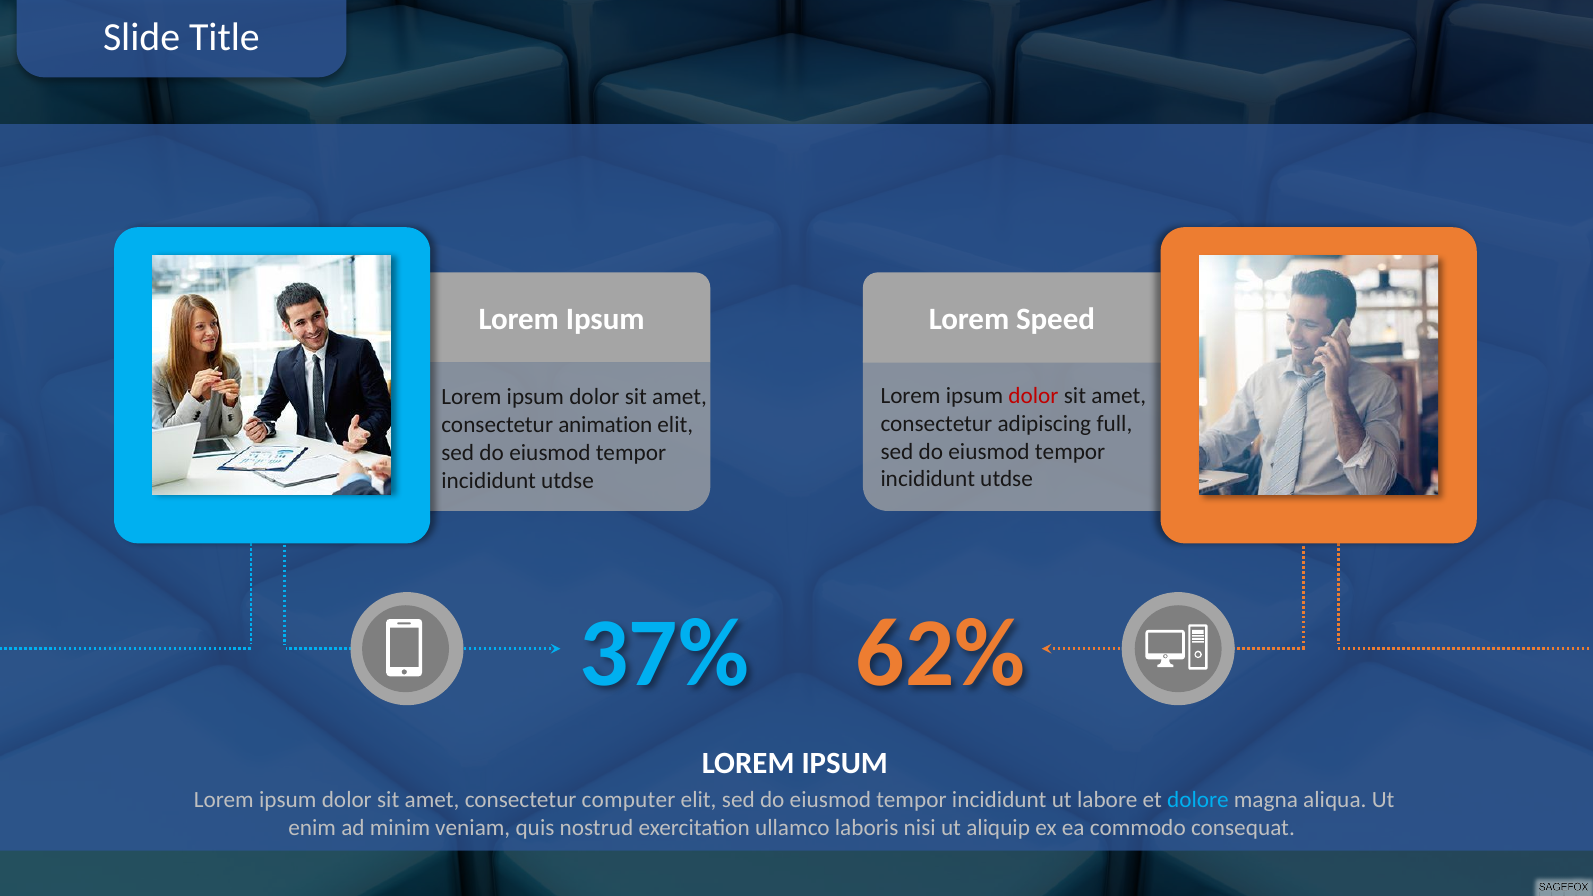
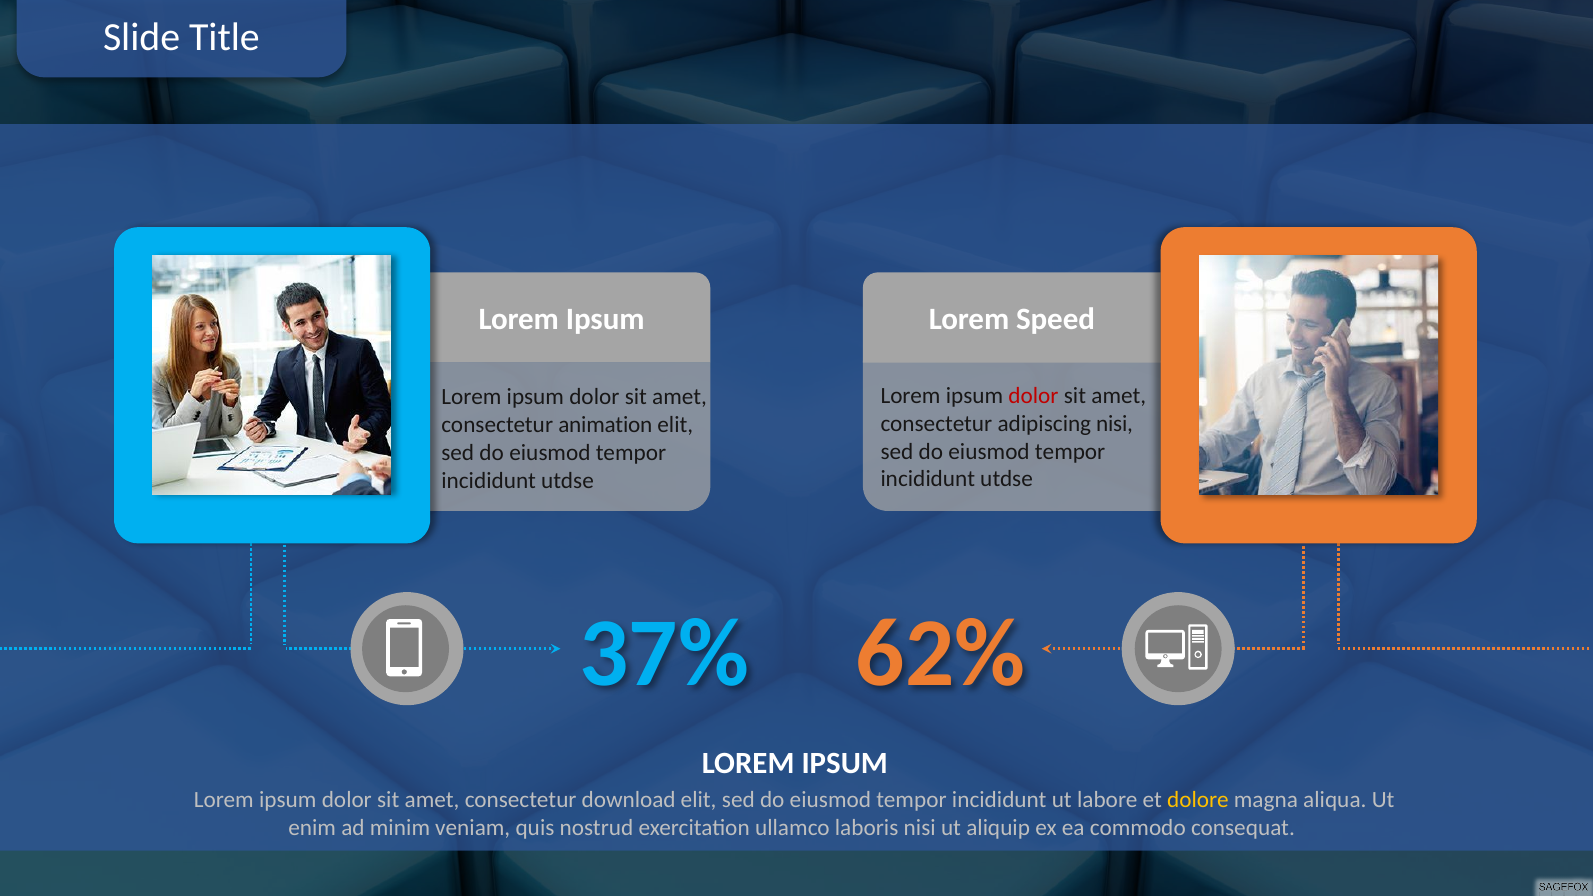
adipiscing full: full -> nisi (1115, 423)
computer: computer -> download (629, 800)
dolore colour: light blue -> yellow (1198, 800)
